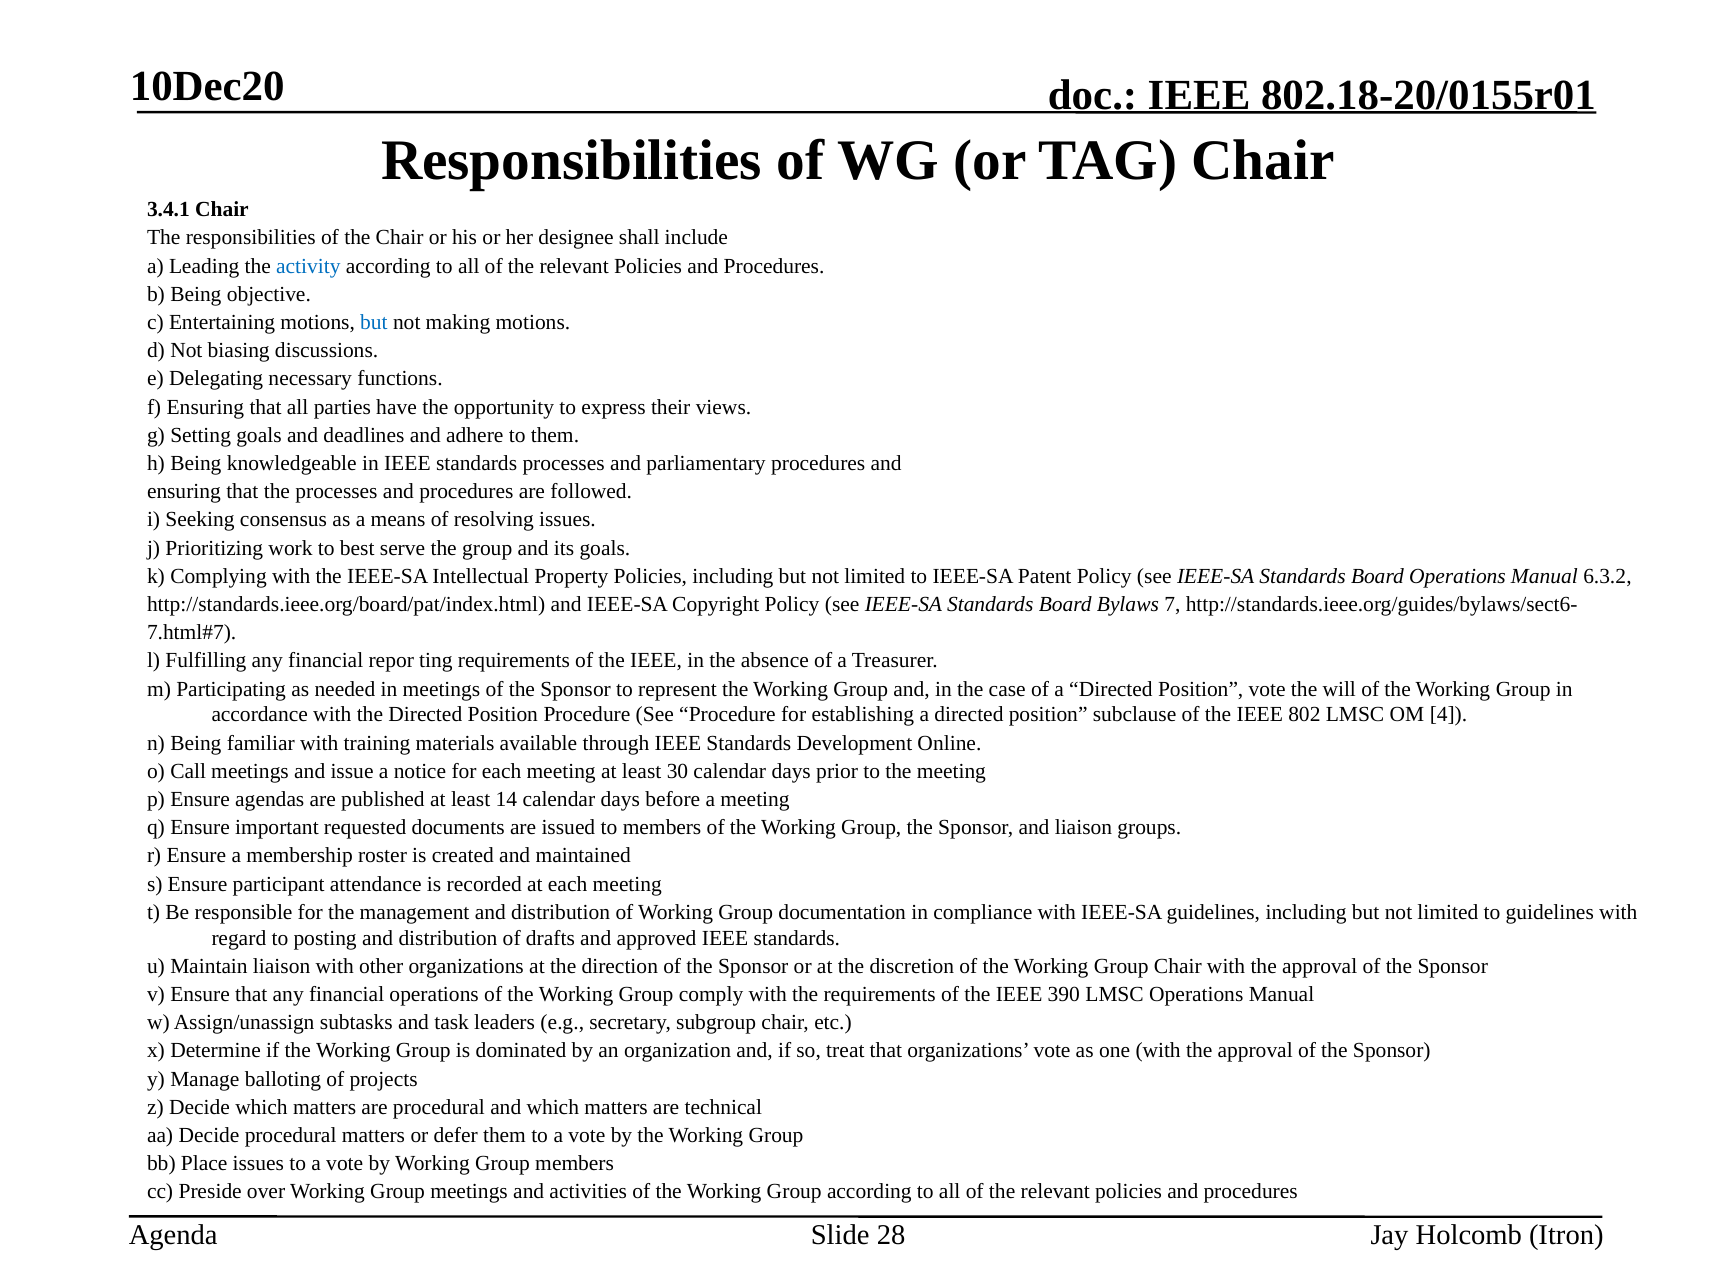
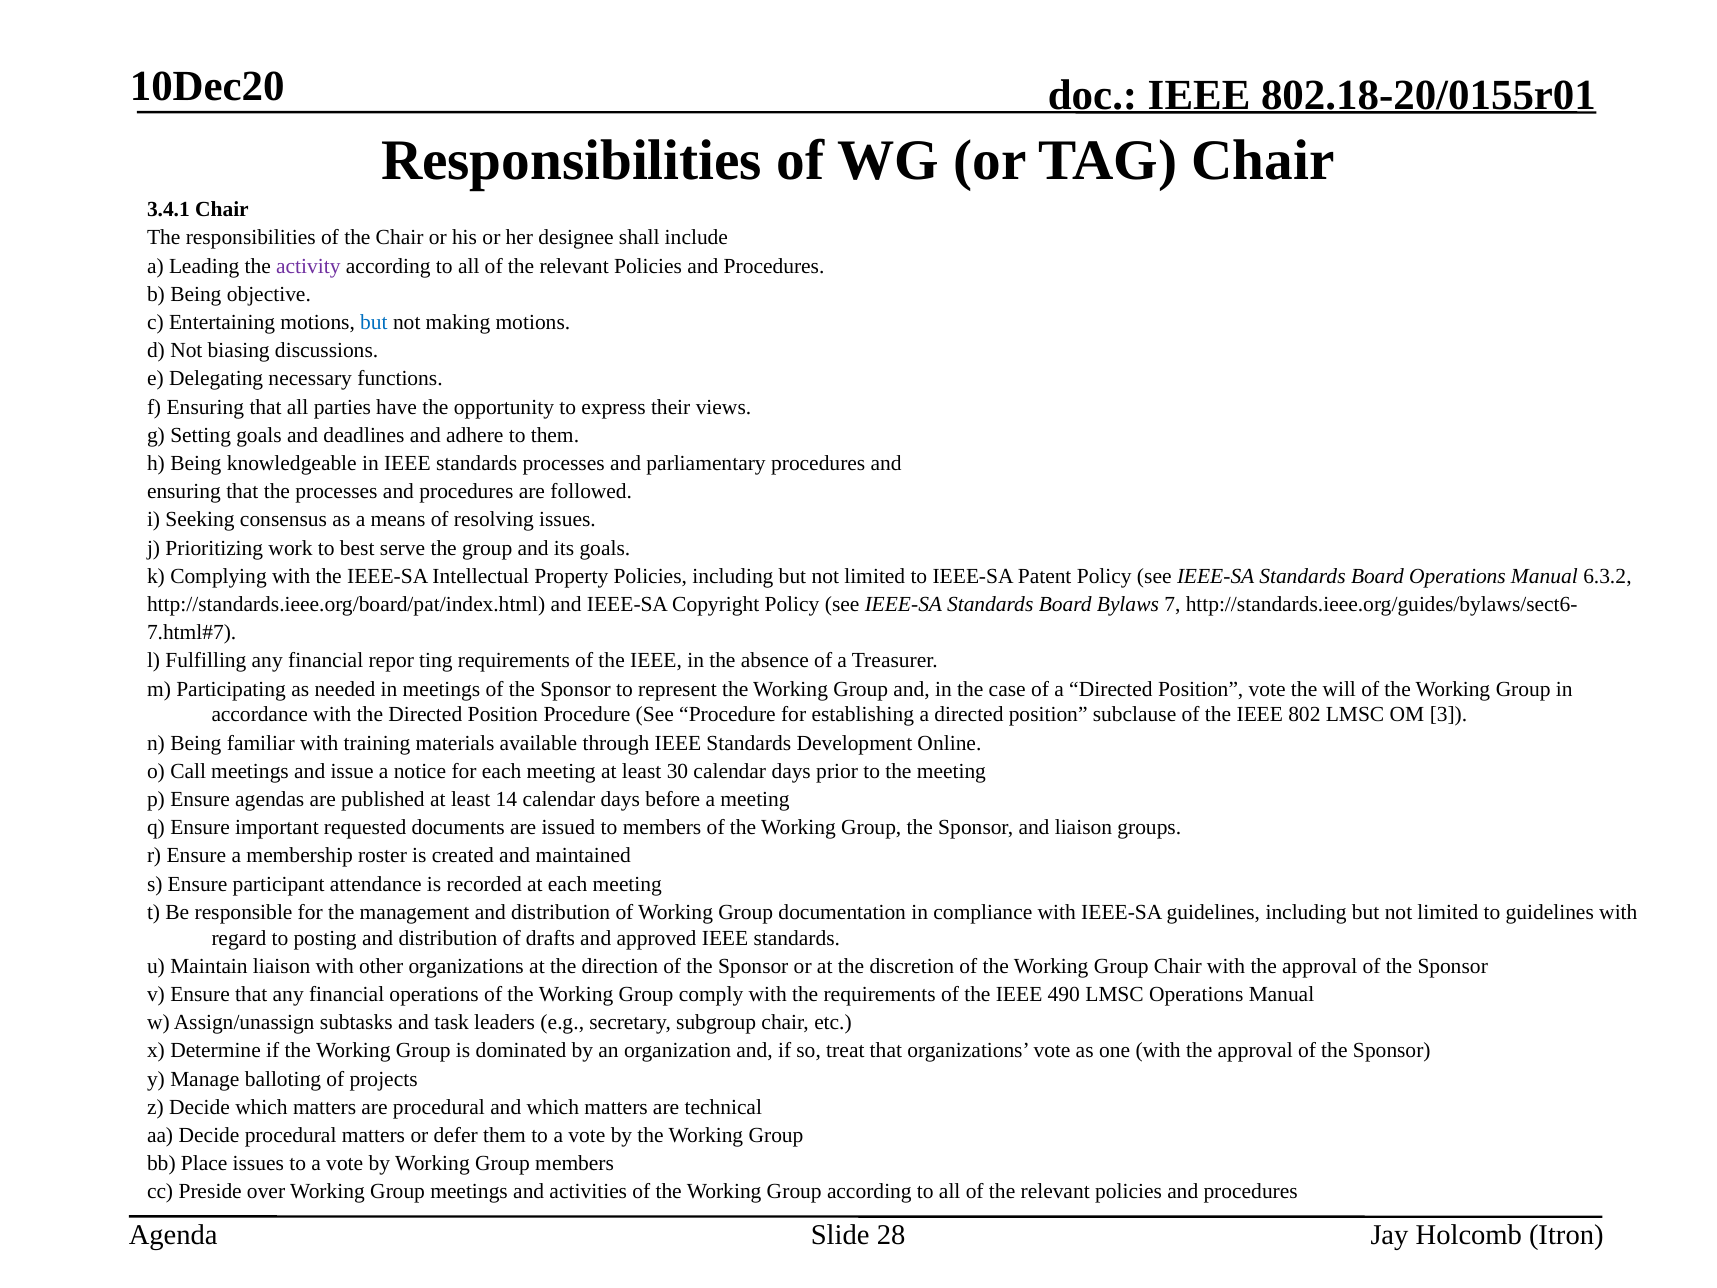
activity colour: blue -> purple (308, 266)
4: 4 -> 3 (1448, 715)
390: 390 -> 490 (1064, 994)
